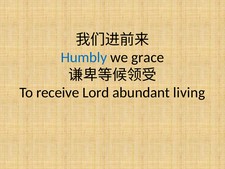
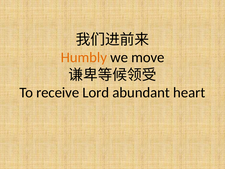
Humbly colour: blue -> orange (84, 57)
grace: grace -> move (148, 57)
living: living -> heart (189, 92)
